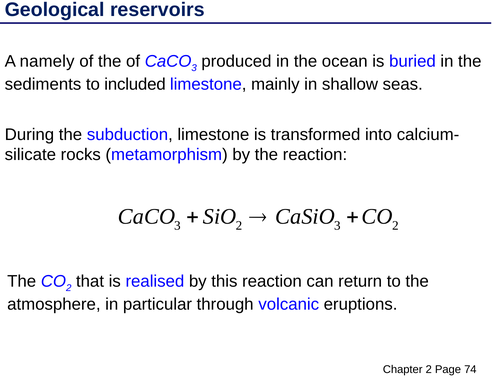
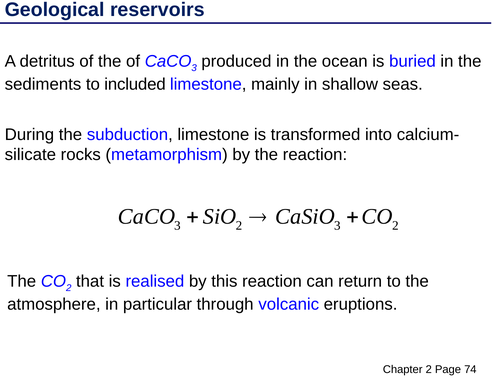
namely: namely -> detritus (47, 61)
